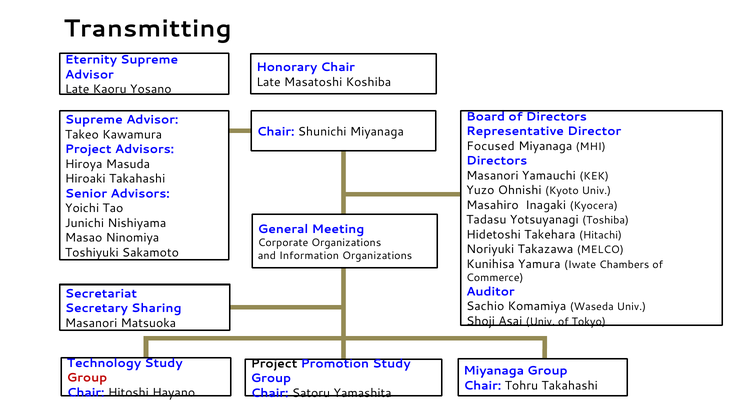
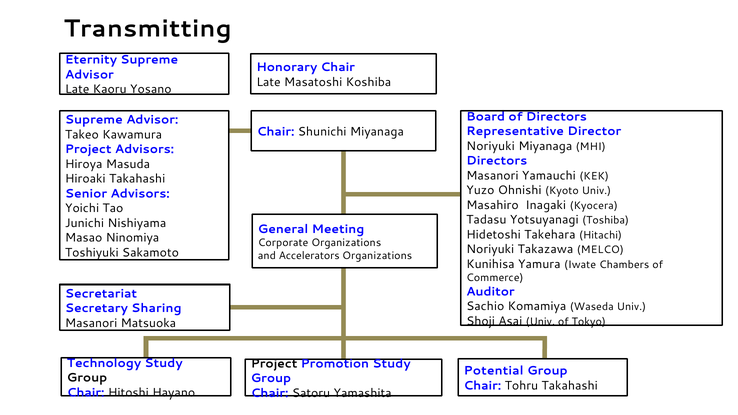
Focused: Focused -> Noriyuki (491, 146)
Information: Information -> Accelerators (309, 256)
Miyanaga: Miyanaga -> Potential (494, 371)
Group colour: red -> black (87, 378)
